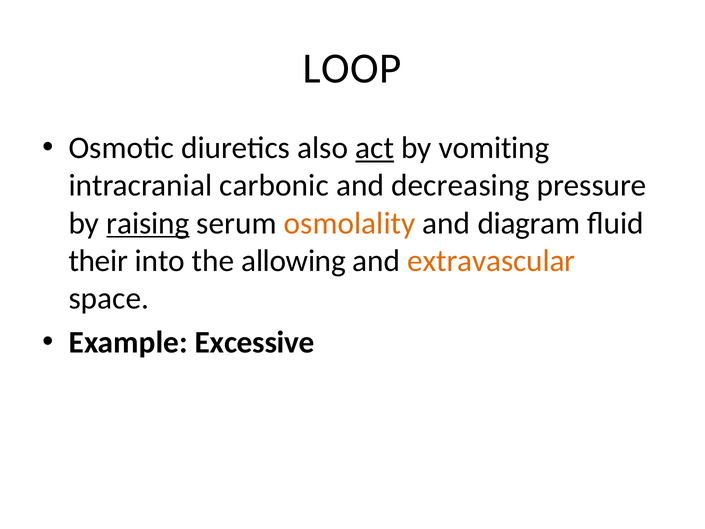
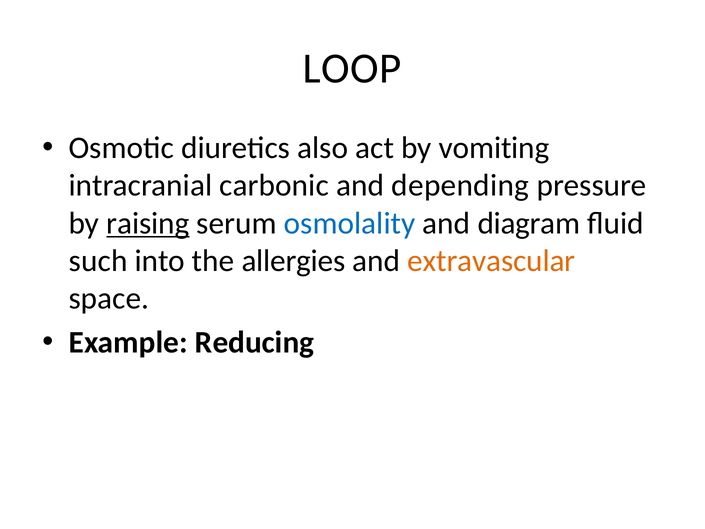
act underline: present -> none (375, 148)
decreasing: decreasing -> depending (460, 186)
osmolality colour: orange -> blue (350, 223)
their: their -> such (98, 261)
allowing: allowing -> allergies (294, 261)
Excessive: Excessive -> Reducing (255, 342)
